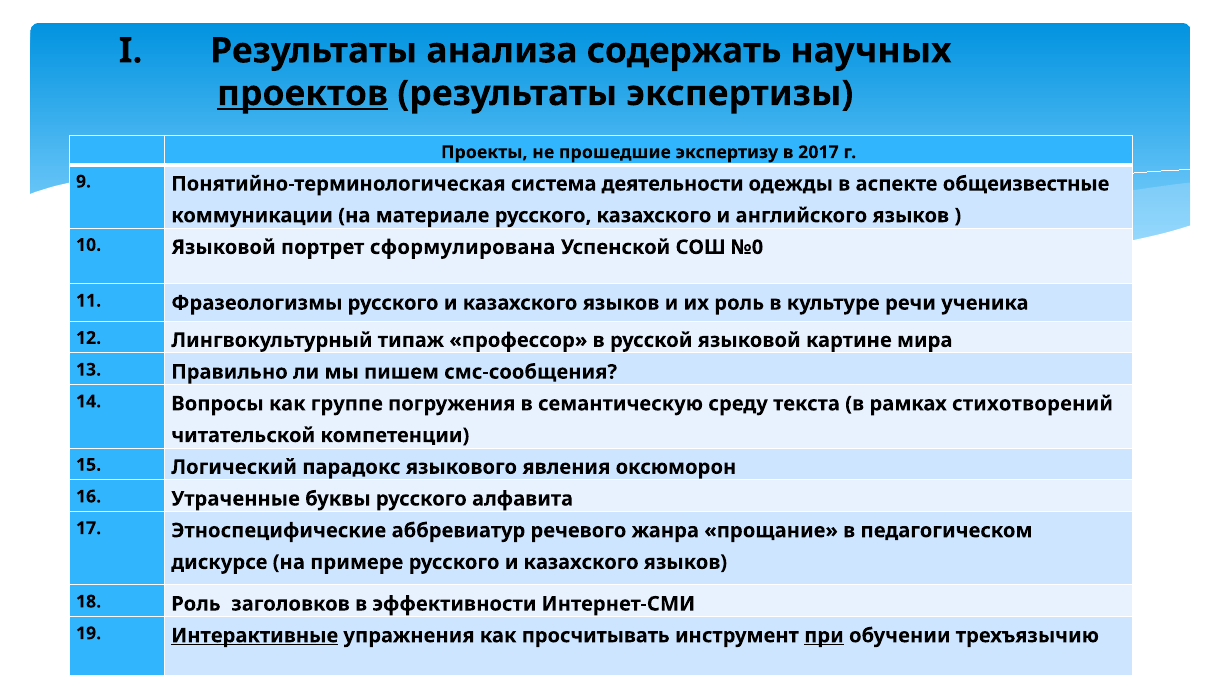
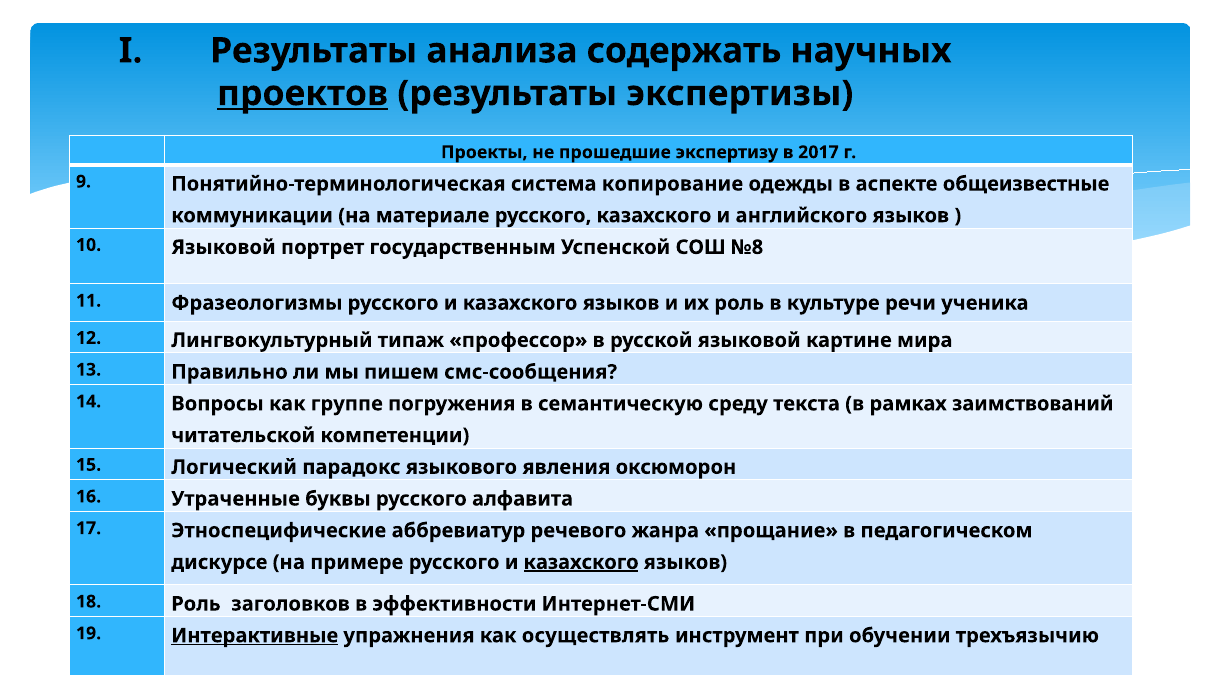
деятельности: деятельности -> копирование (673, 184)
сформулирована: сформулирована -> государственным (463, 247)
№0: №0 -> №8 (747, 247)
стихотворений: стихотворений -> заимствований (1033, 404)
казахского underline: none -> present (581, 562)
просчитывать: просчитывать -> осуществлять (596, 636)
при underline: present -> none (824, 636)
